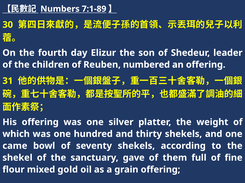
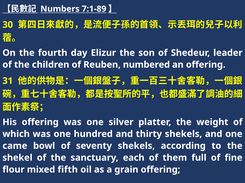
gave: gave -> each (134, 158)
gold: gold -> fifth (68, 170)
